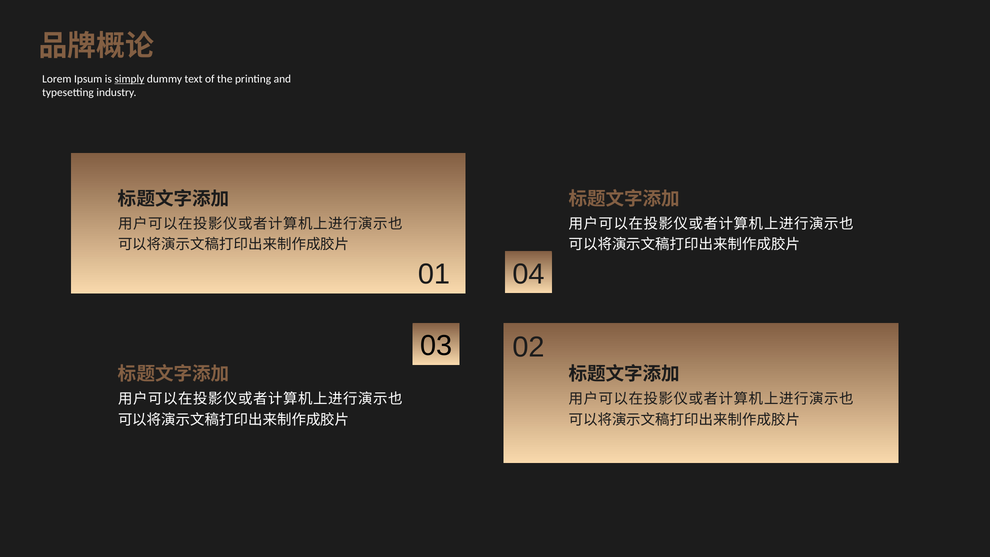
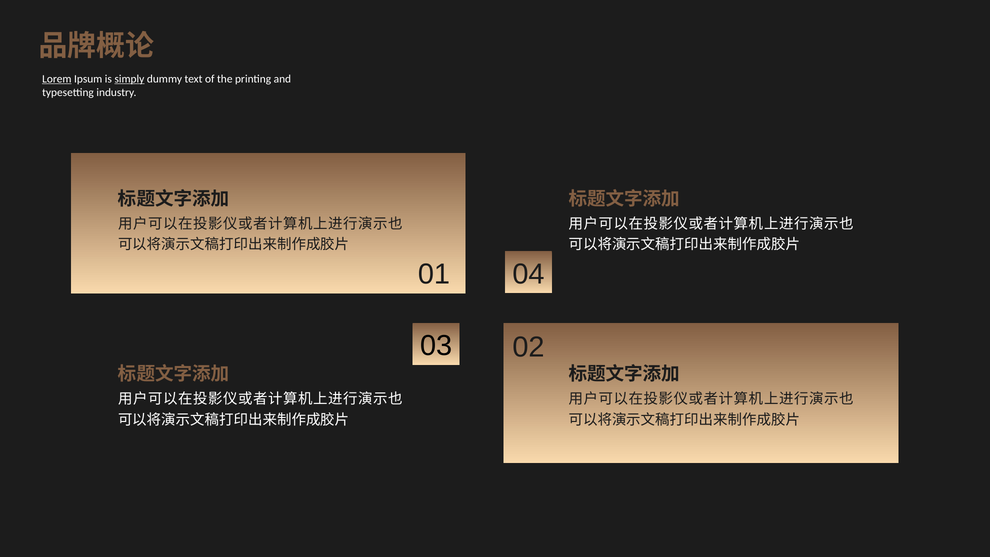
Lorem underline: none -> present (57, 79)
